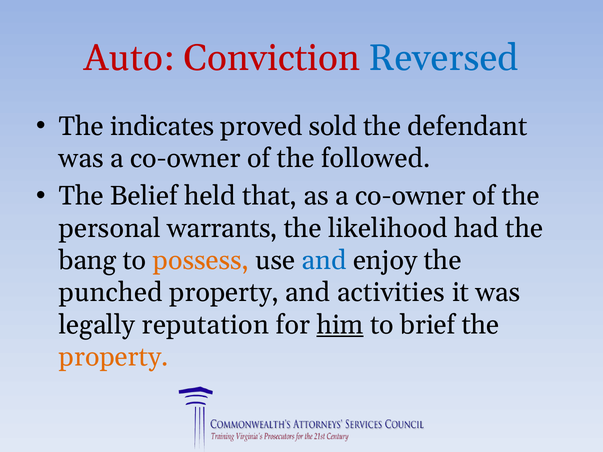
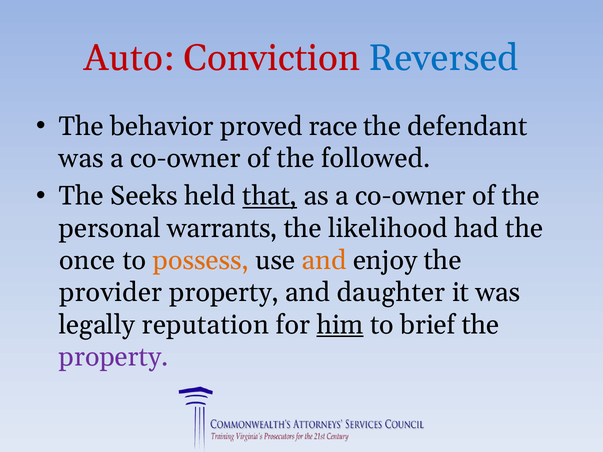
indicates: indicates -> behavior (162, 126)
sold: sold -> race (333, 126)
Belief: Belief -> Seeks (144, 196)
that underline: none -> present (270, 196)
bang: bang -> once (87, 261)
and colour: blue -> orange (324, 261)
punched: punched -> provider (111, 293)
activities: activities -> daughter (391, 293)
property colour: orange -> purple (114, 357)
